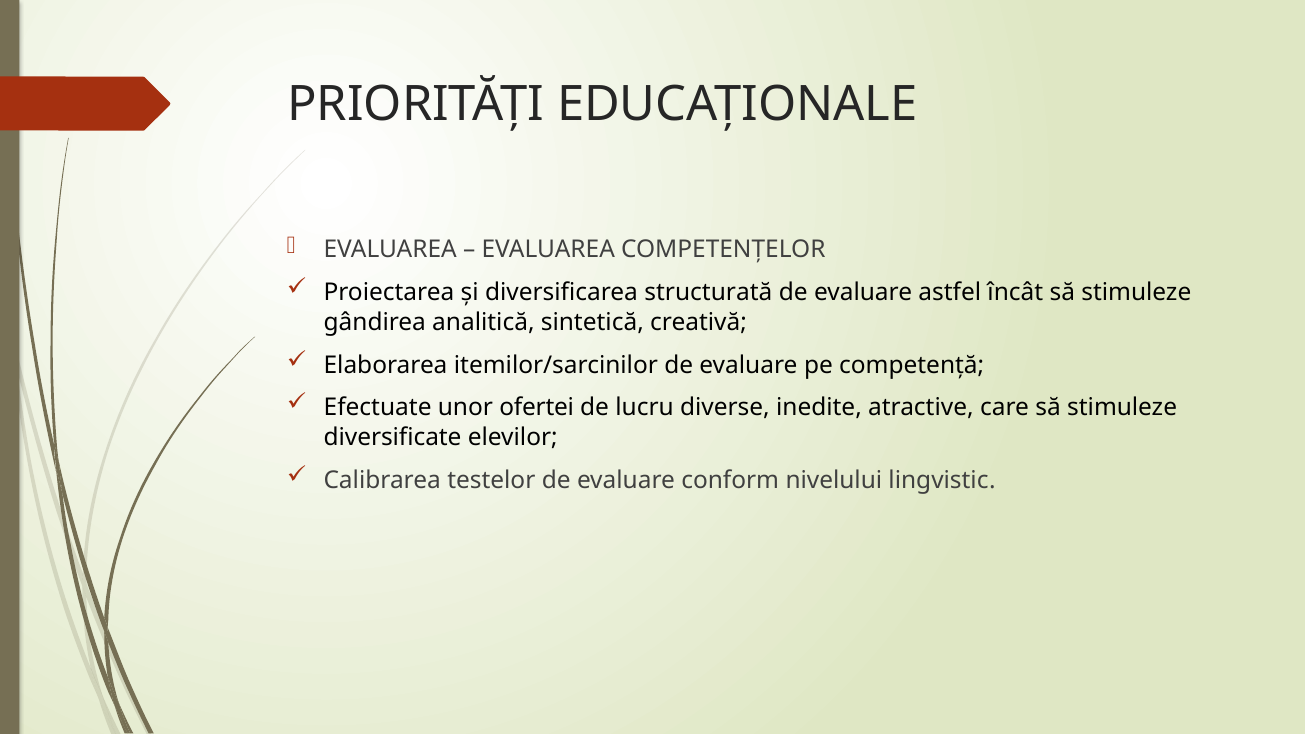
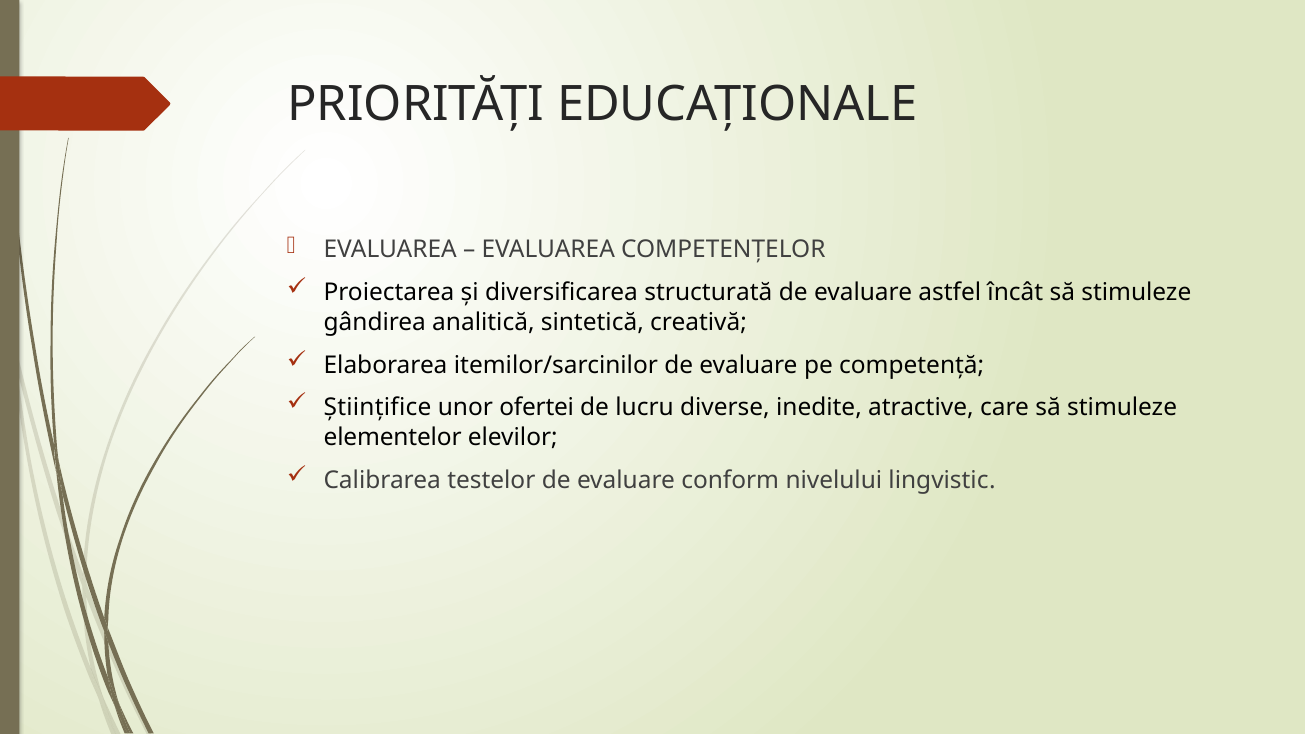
Efectuate: Efectuate -> Științifice (378, 408)
diversificate: diversificate -> elementelor (393, 437)
